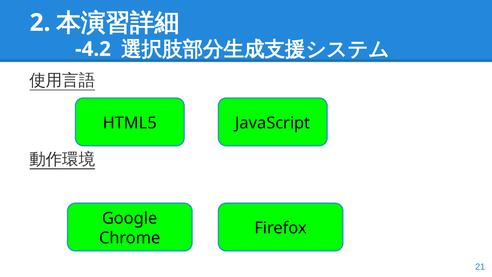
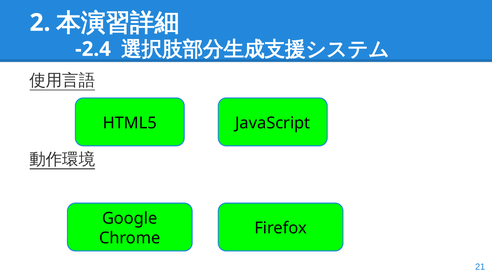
-4.2: -4.2 -> -2.4 (93, 49)
